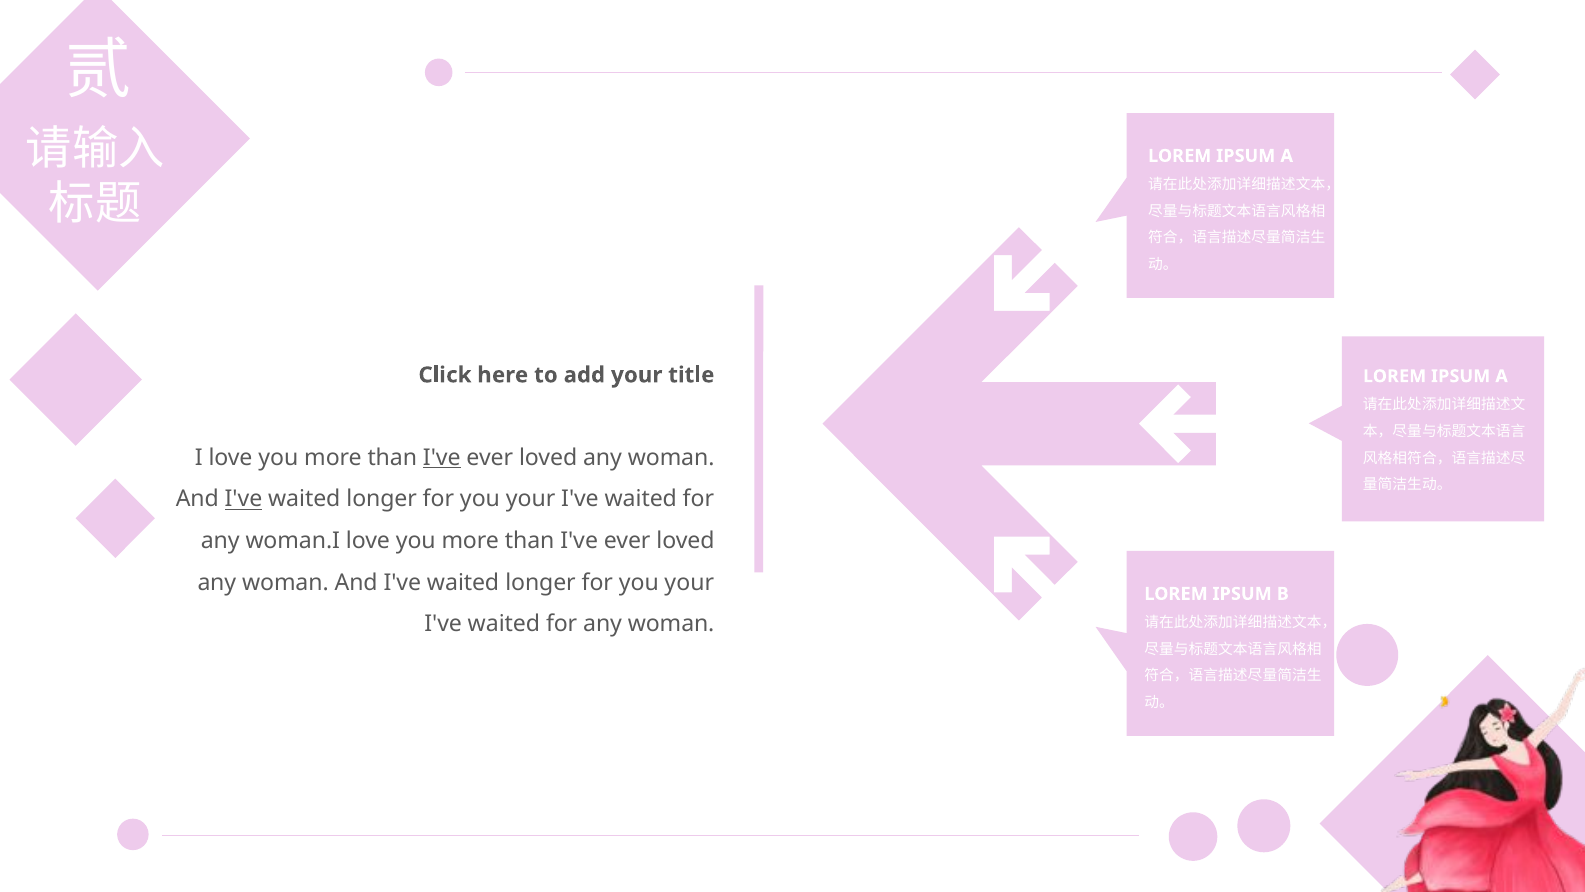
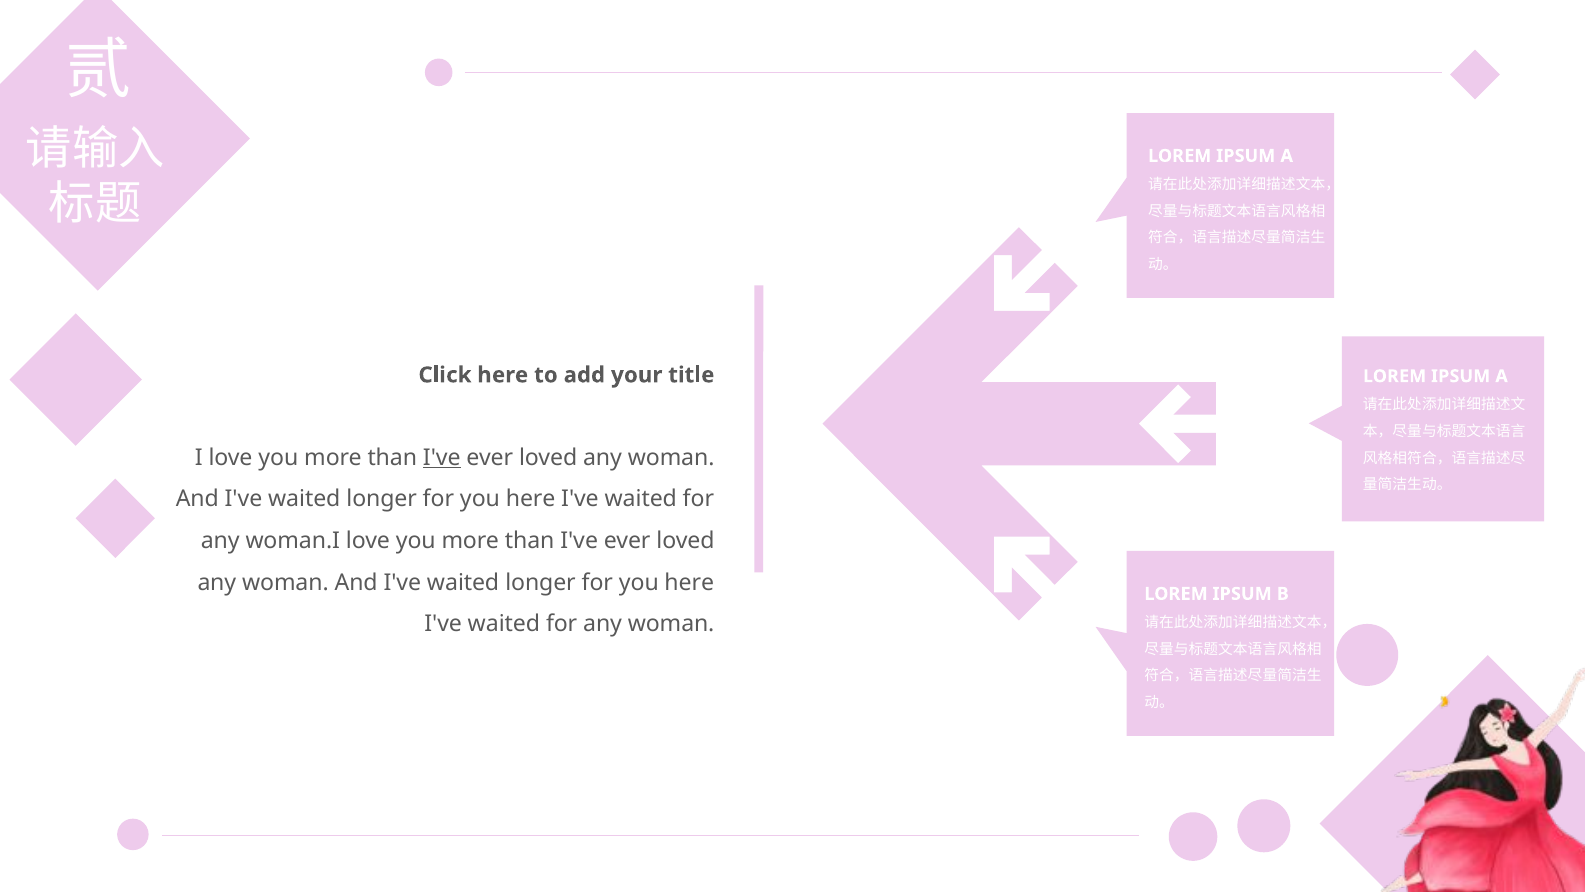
I've underline: present -> none (243, 499)
your: your -> here (531, 499)
your: your -> here (689, 582)
